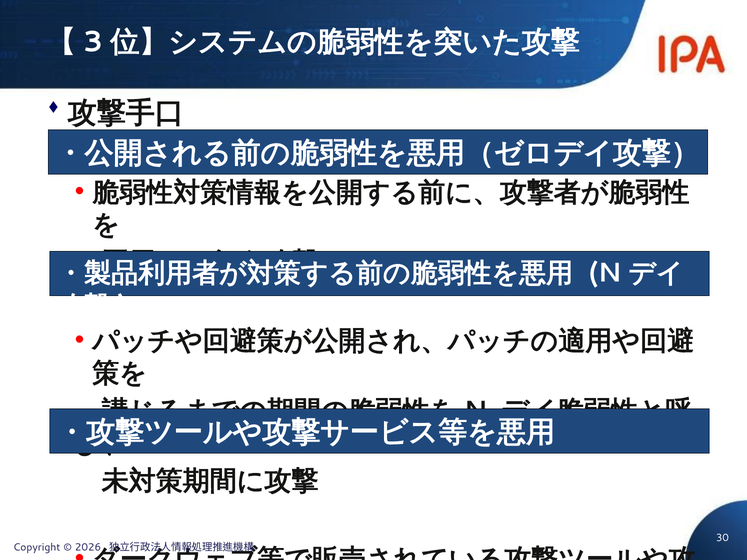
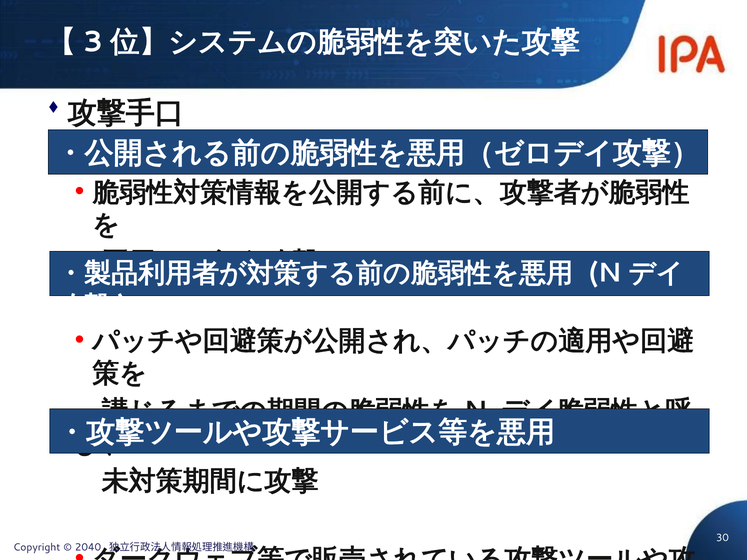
2026: 2026 -> 2040 (88, 547)
